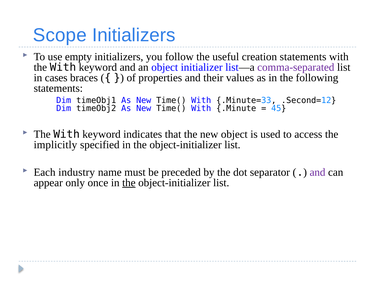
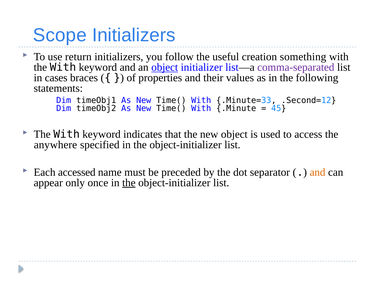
empty: empty -> return (78, 57)
creation statements: statements -> something (303, 57)
object underline: none -> present (165, 67)
implicitly: implicitly -> anywhere (55, 144)
industry: industry -> accessed (77, 172)
and colour: purple -> orange (318, 172)
